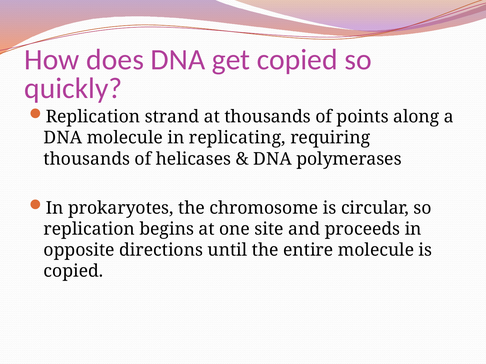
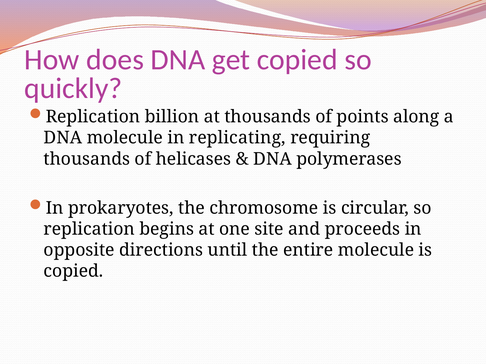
strand: strand -> billion (172, 117)
